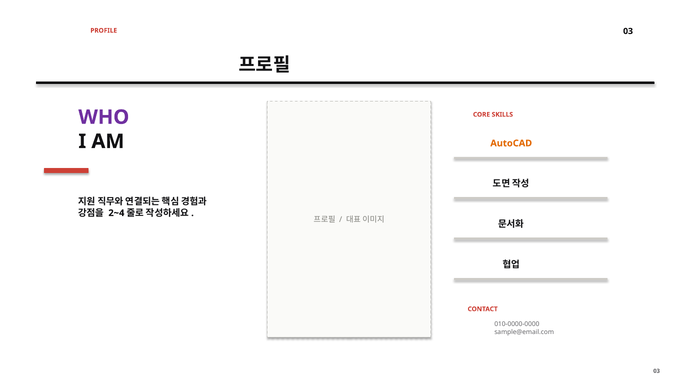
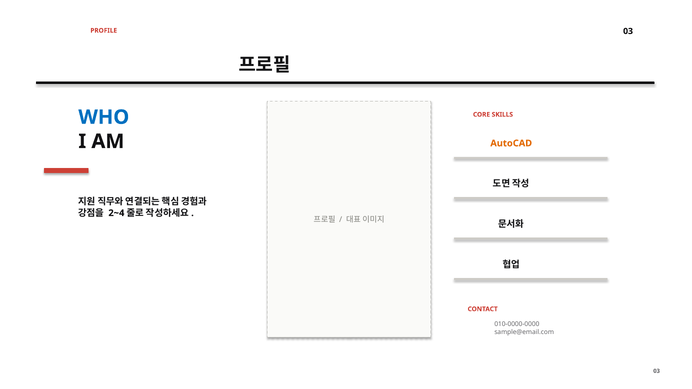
WHO colour: purple -> blue (104, 117)
